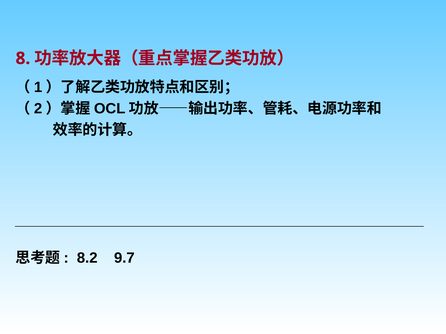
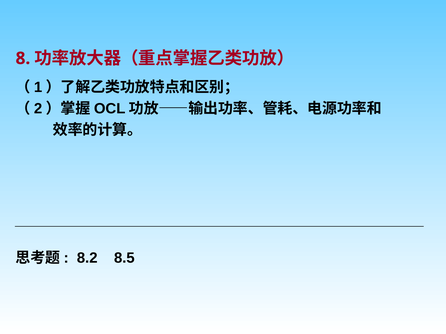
9.7: 9.7 -> 8.5 (124, 258)
